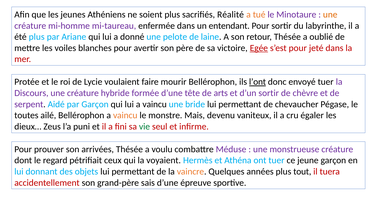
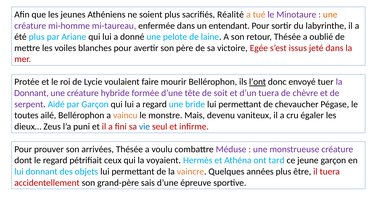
Egée underline: present -> none (259, 48)
s’est pour: pour -> issus (298, 48)
Discours: Discours -> Donnant (31, 93)
arts: arts -> soit (221, 93)
d’un sortir: sortir -> tuera (269, 93)
lui a vaincu: vaincu -> regard (155, 104)
vie colour: green -> blue (144, 127)
ont tuer: tuer -> tard (276, 161)
tout: tout -> être (302, 172)
